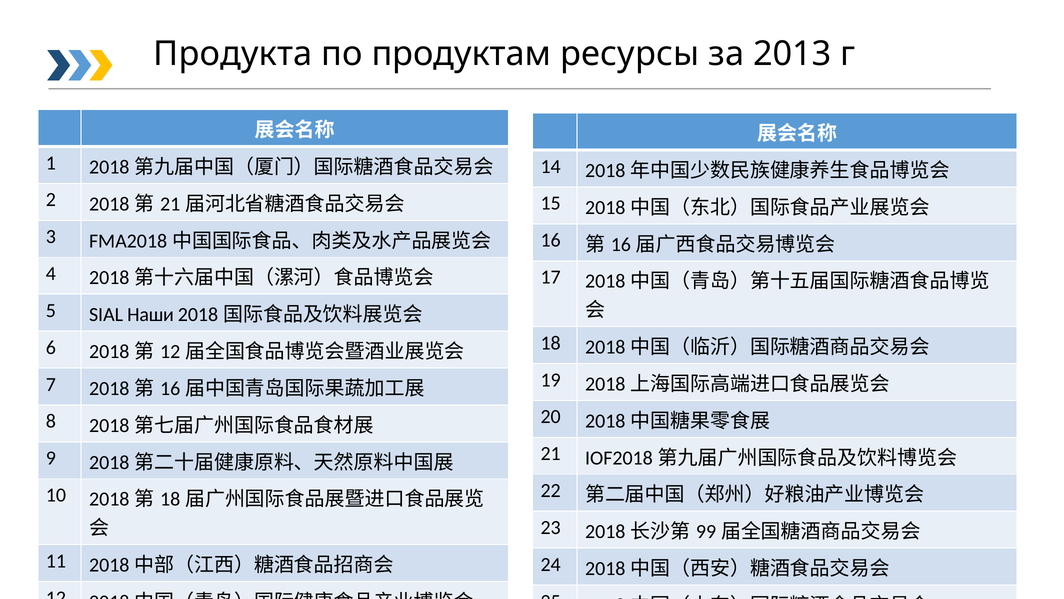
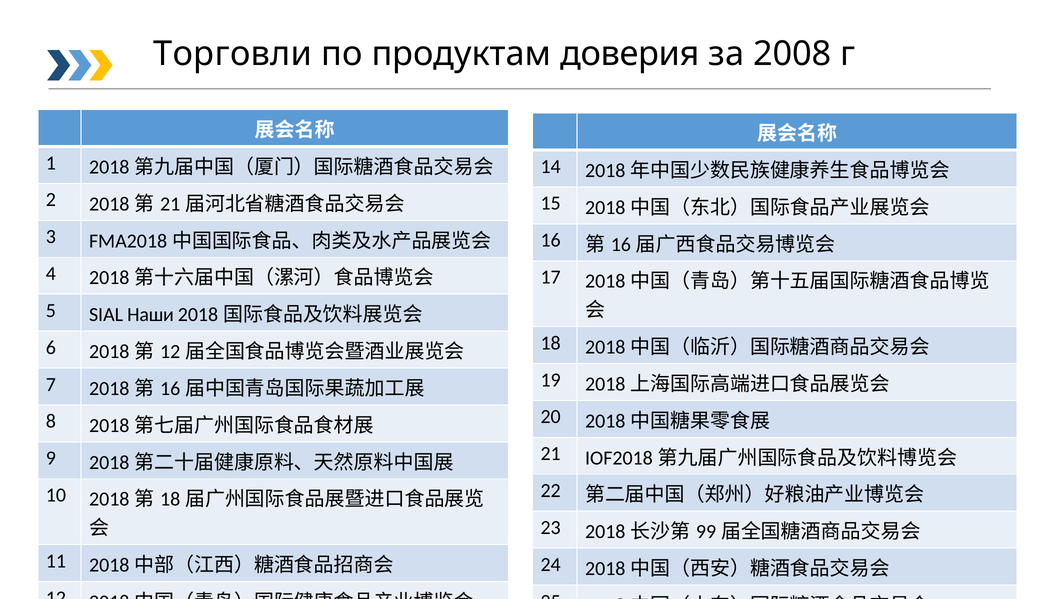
Продукта: Продукта -> Торговли (233, 54)
ресурсы: ресурсы -> доверия (630, 54)
2013: 2013 -> 2008 (792, 54)
